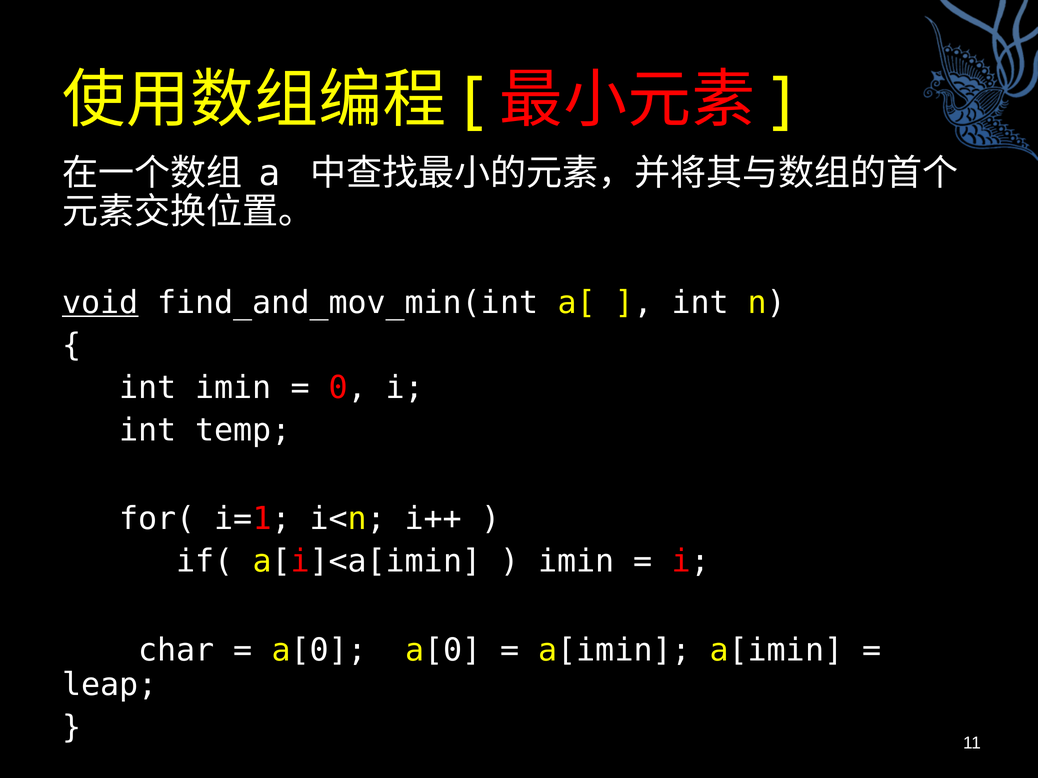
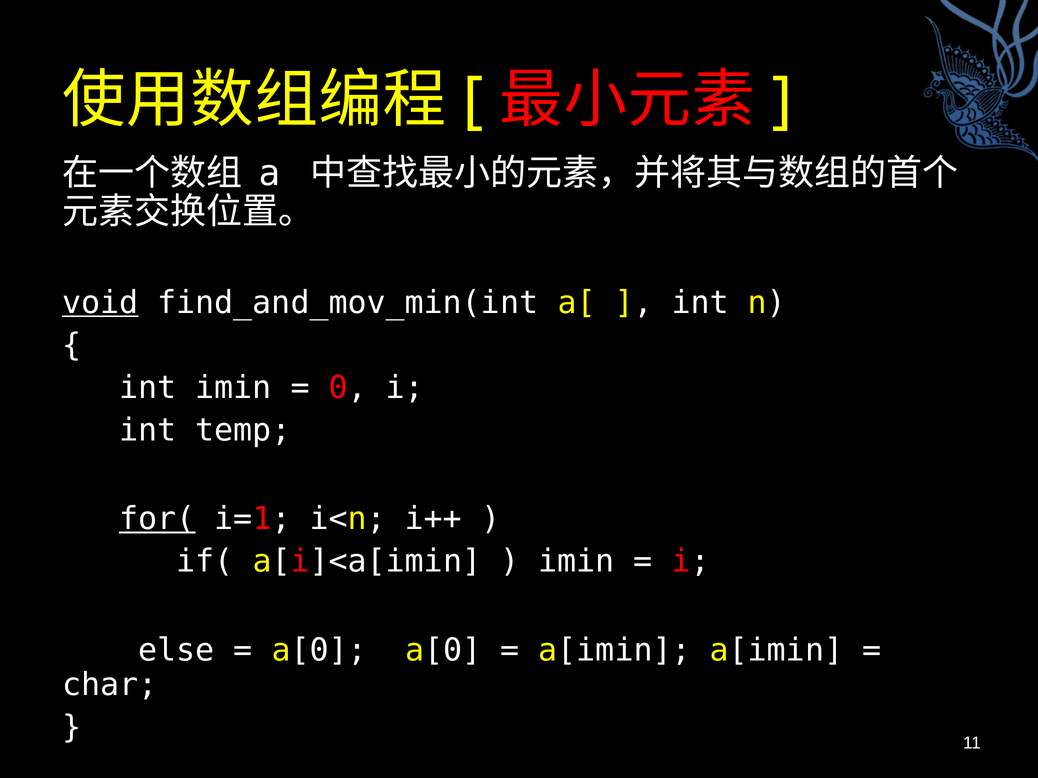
for( underline: none -> present (157, 519)
char: char -> else (176, 651)
leap: leap -> char (110, 685)
